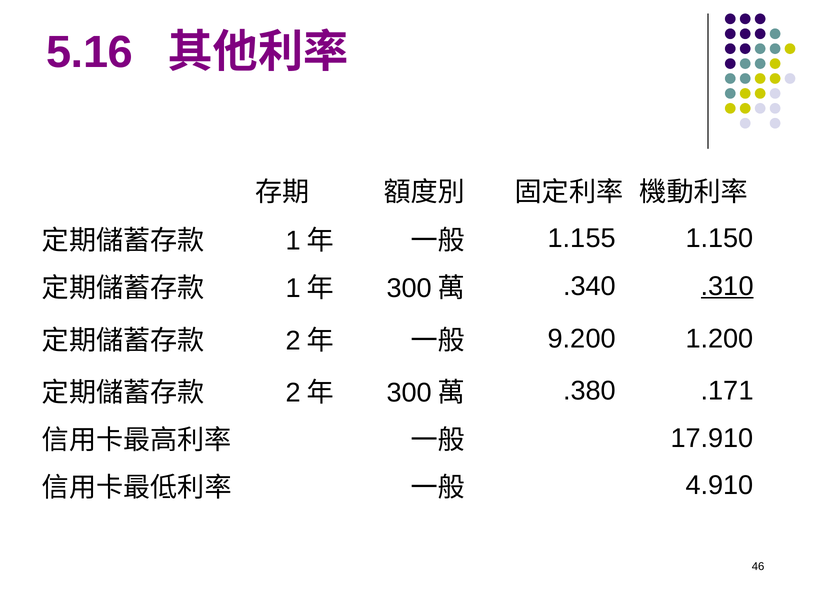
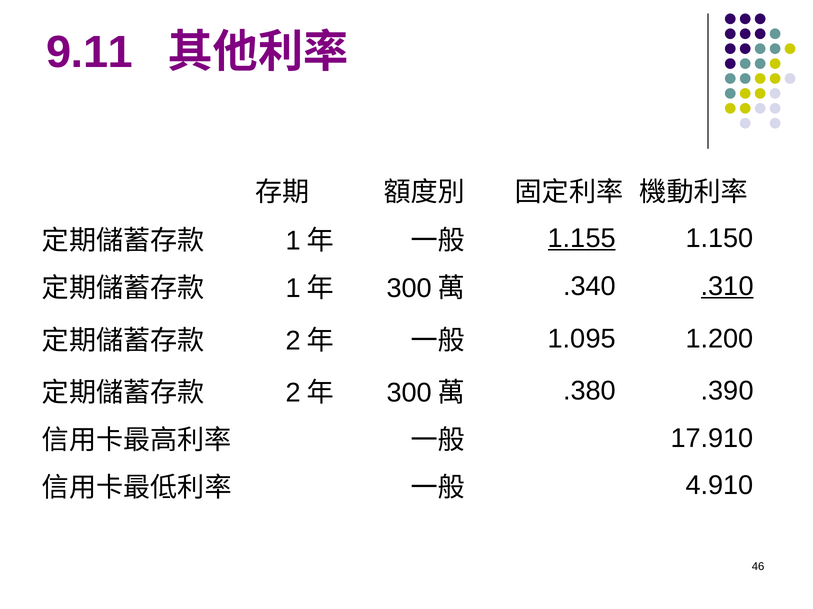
5.16: 5.16 -> 9.11 (90, 52)
1.155 underline: none -> present (582, 239)
9.200: 9.200 -> 1.095 (582, 339)
.171: .171 -> .390 (727, 391)
